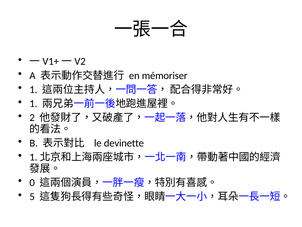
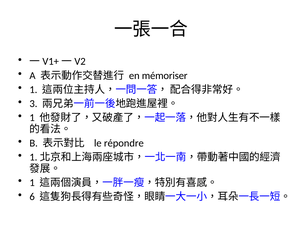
1: 1 -> 3 (33, 103)
2: 2 -> 1 (32, 118)
devinette: devinette -> répondre (124, 143)
0: 0 -> 1 (32, 182)
5: 5 -> 6 (32, 196)
